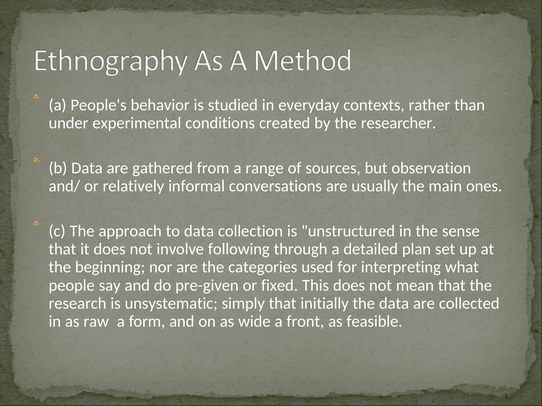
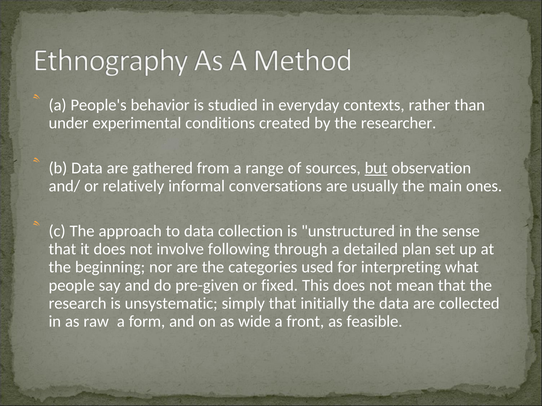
but underline: none -> present (376, 168)
